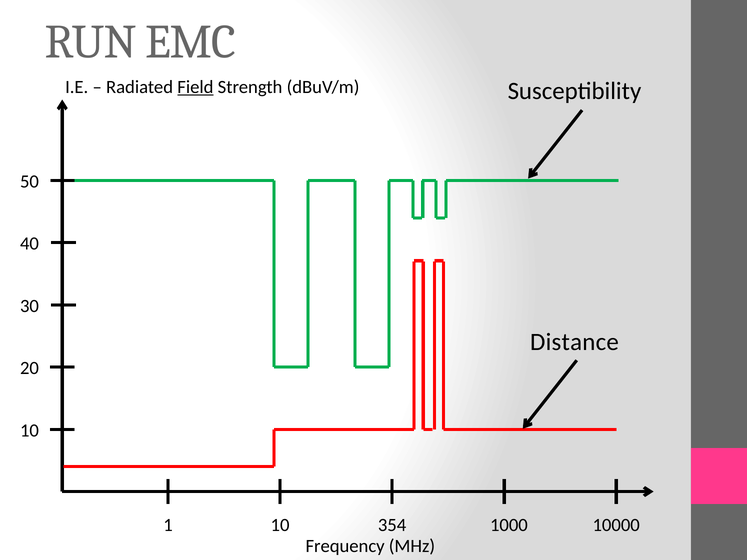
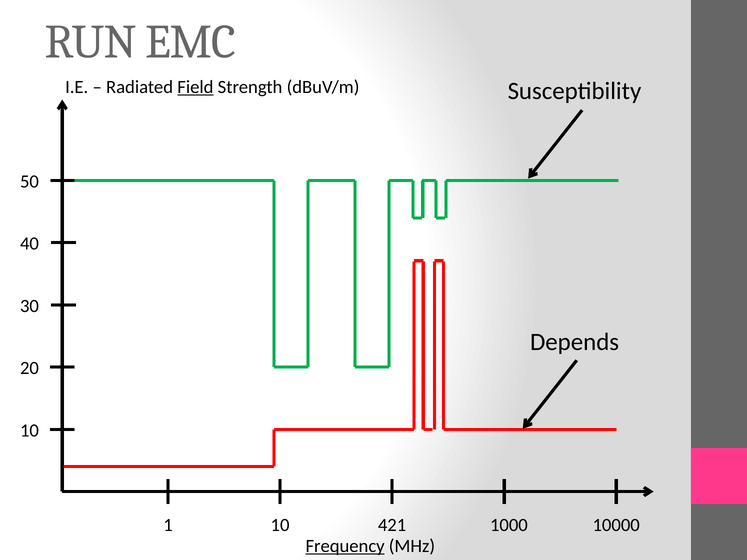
Distance: Distance -> Depends (575, 342)
354: 354 -> 421 (392, 525)
Frequency underline: none -> present (345, 546)
